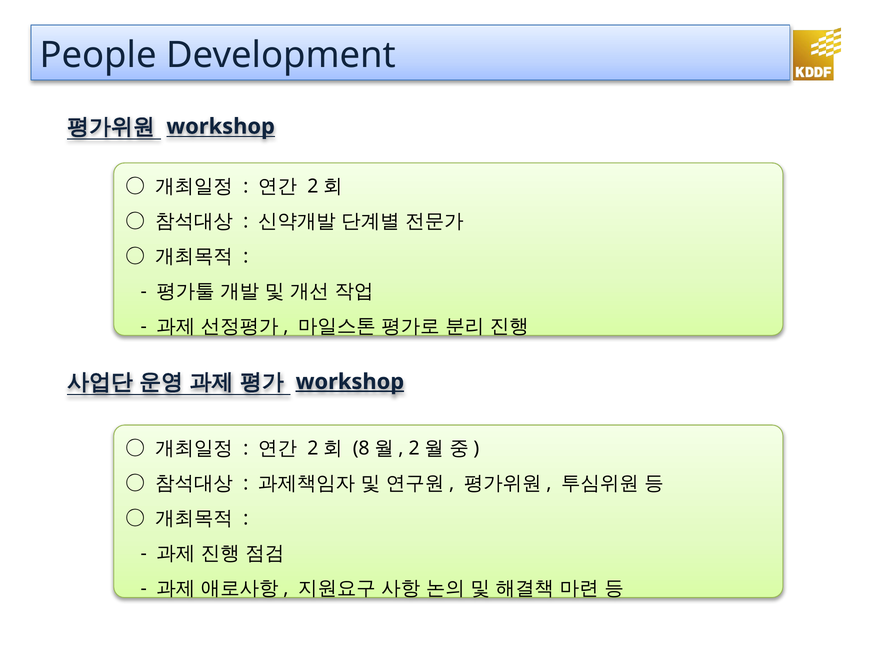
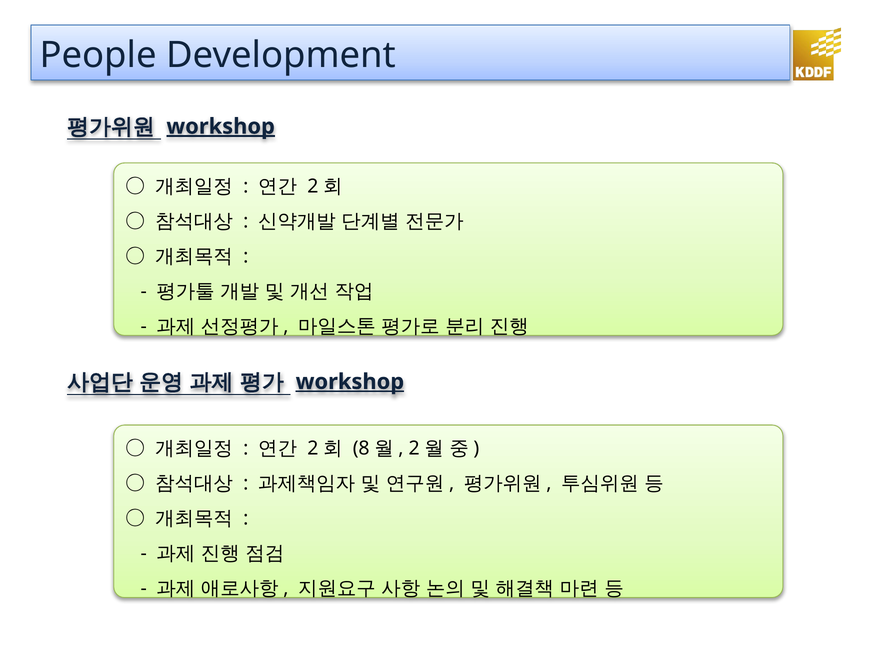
workshop underline: none -> present (221, 126)
